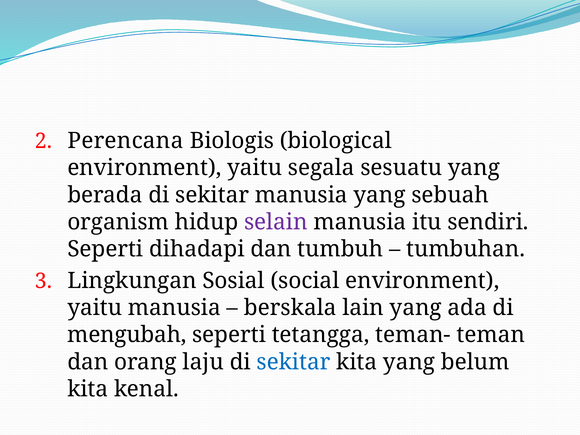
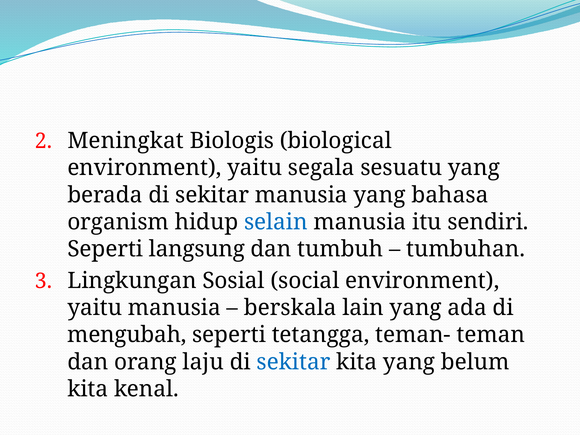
Perencana: Perencana -> Meningkat (126, 141)
sebuah: sebuah -> bahasa (450, 195)
selain colour: purple -> blue (276, 222)
dihadapi: dihadapi -> langsung (197, 249)
